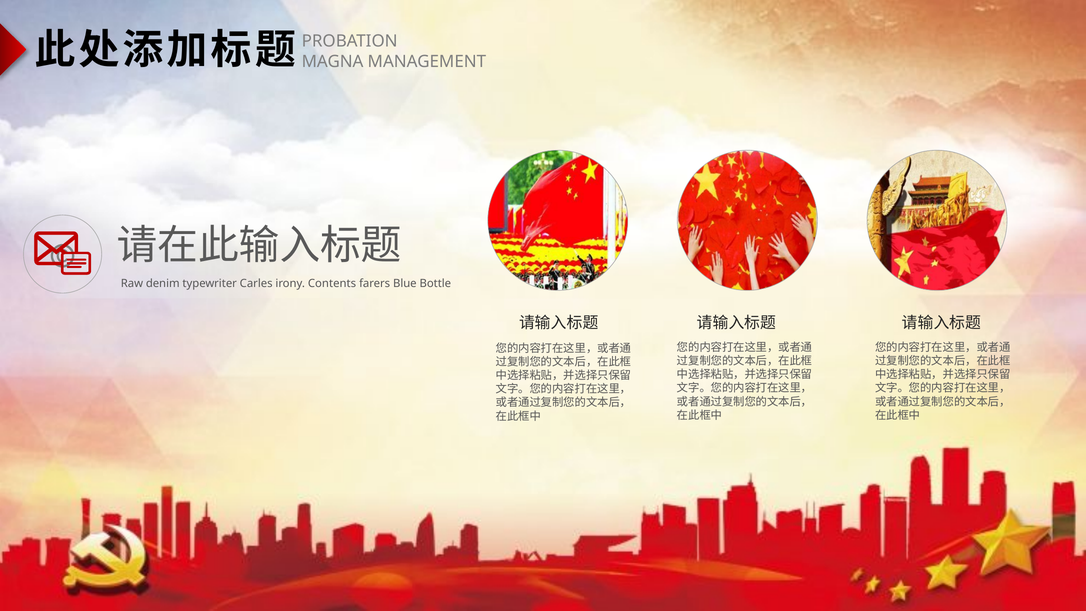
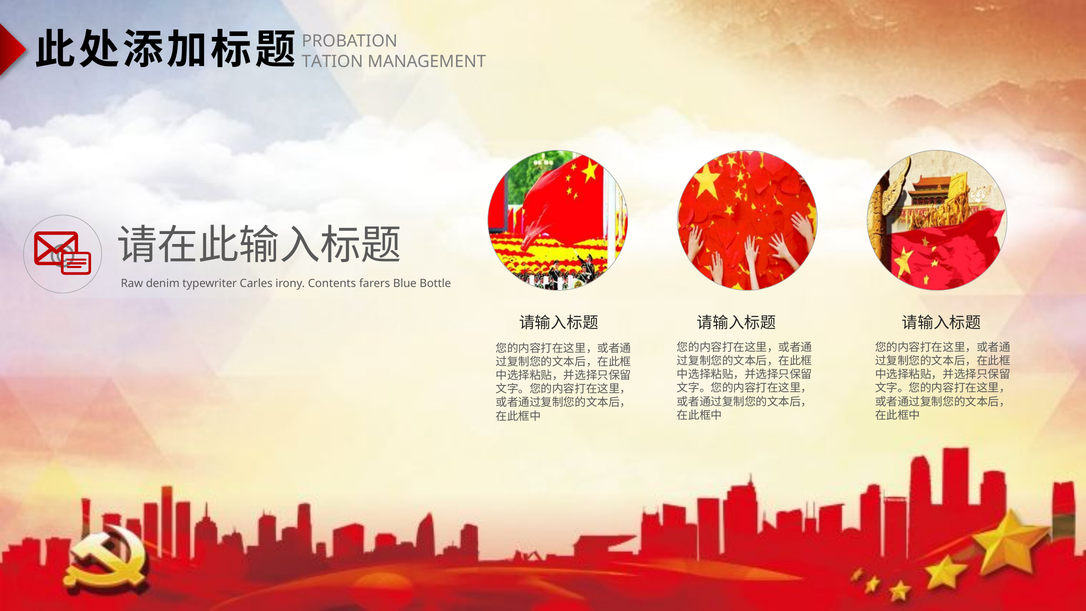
MAGNA: MAGNA -> TATION (332, 61)
